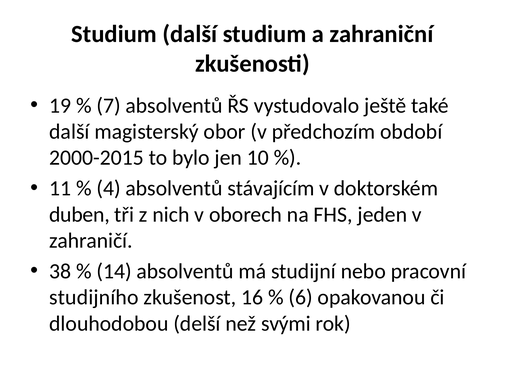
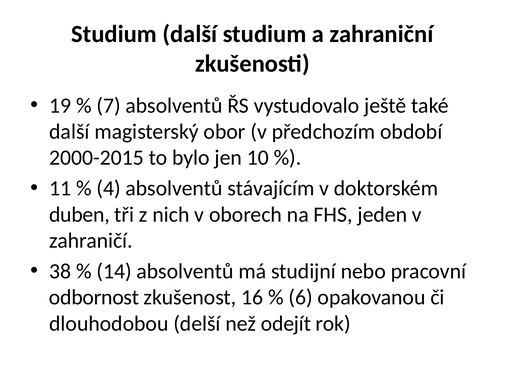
studijního: studijního -> odbornost (94, 297)
svými: svými -> odejít (286, 323)
